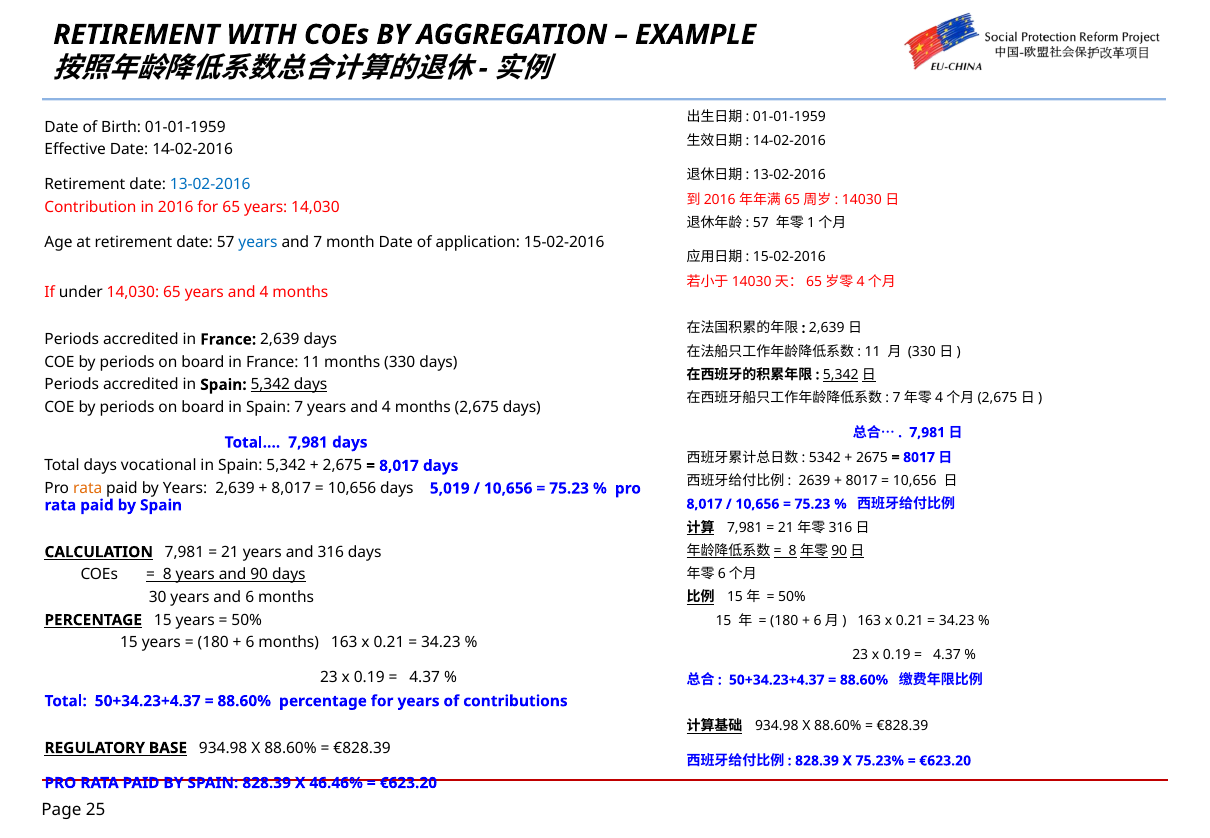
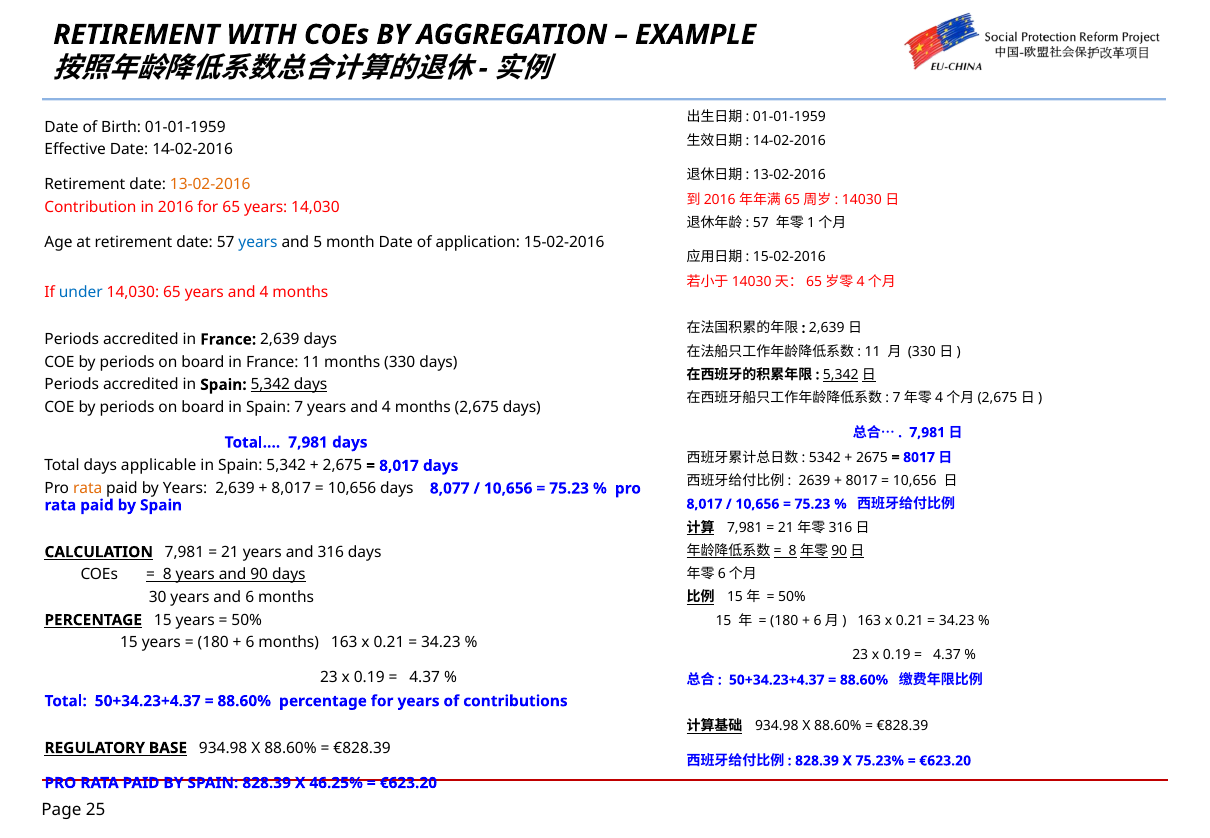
13-02-2016 colour: blue -> orange (210, 185)
and 7: 7 -> 5 (318, 243)
under colour: black -> blue (81, 292)
vocational: vocational -> applicable (159, 466)
5,019: 5,019 -> 8,077 (450, 488)
46.46%: 46.46% -> 46.25% (336, 783)
